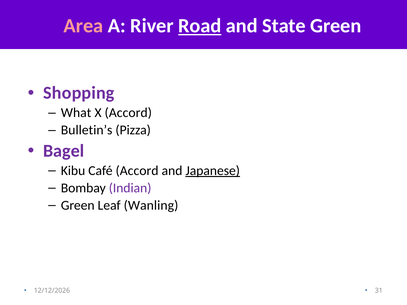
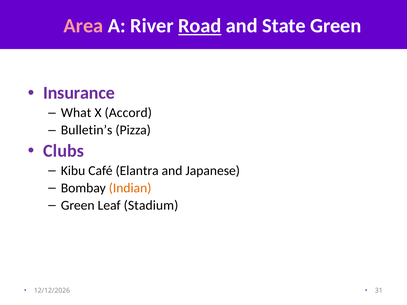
Shopping: Shopping -> Insurance (79, 93)
Bagel: Bagel -> Clubs (64, 151)
Café Accord: Accord -> Elantra (137, 171)
Japanese underline: present -> none (213, 171)
Indian colour: purple -> orange (130, 188)
Wanling: Wanling -> Stadium (151, 206)
